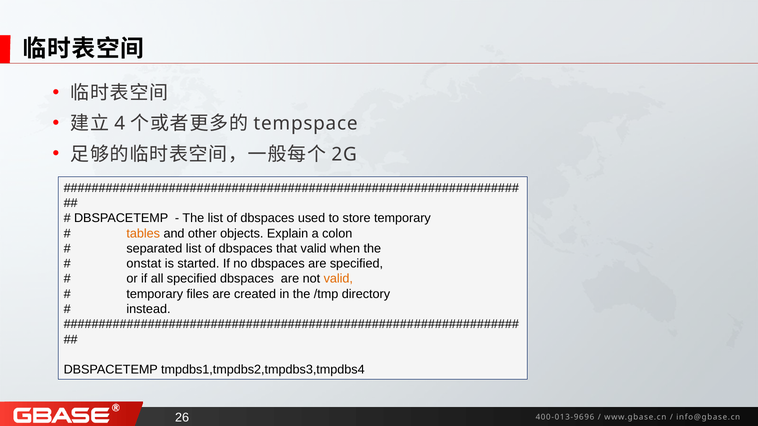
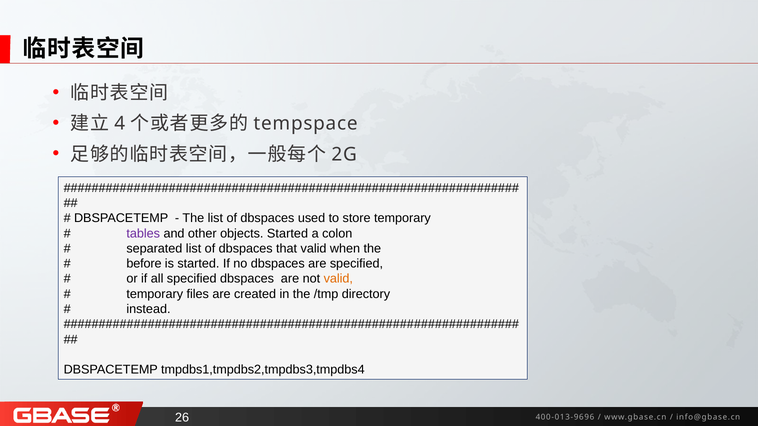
tables colour: orange -> purple (143, 234)
objects Explain: Explain -> Started (288, 234)
onstat: onstat -> before (144, 264)
